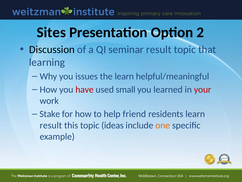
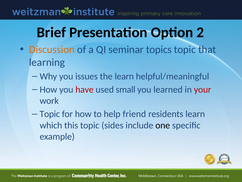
Sites: Sites -> Brief (51, 32)
Discussion colour: black -> orange (52, 49)
seminar result: result -> topics (159, 49)
Stake: Stake -> Topic (50, 114)
result: result -> which (51, 125)
ideas: ideas -> sides (112, 125)
one colour: orange -> black (163, 125)
